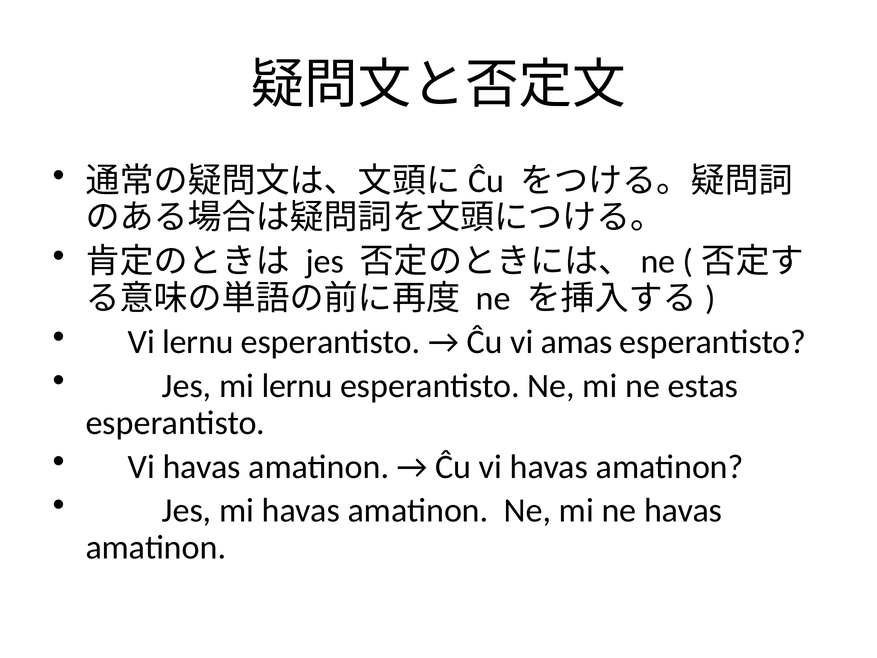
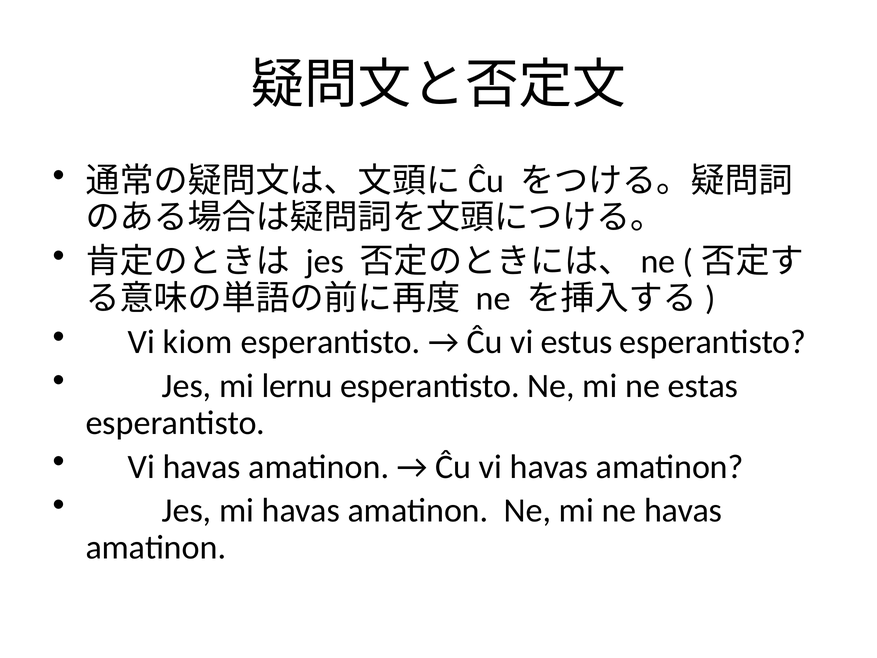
Vi lernu: lernu -> kiom (198, 342)
amas: amas -> estus (577, 342)
